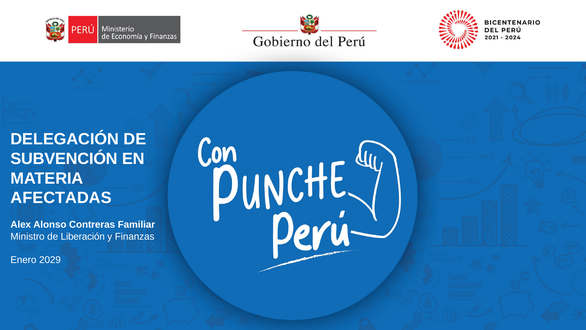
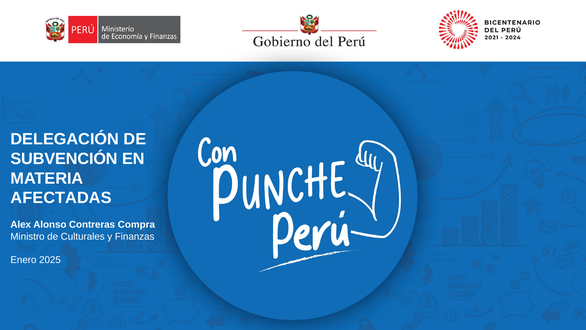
Familiar: Familiar -> Compra (136, 225)
Liberación: Liberación -> Culturales (83, 236)
2029: 2029 -> 2025 (50, 260)
